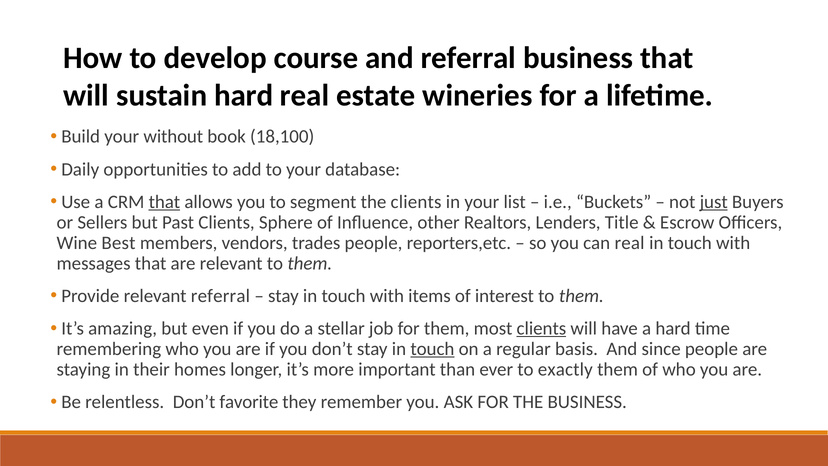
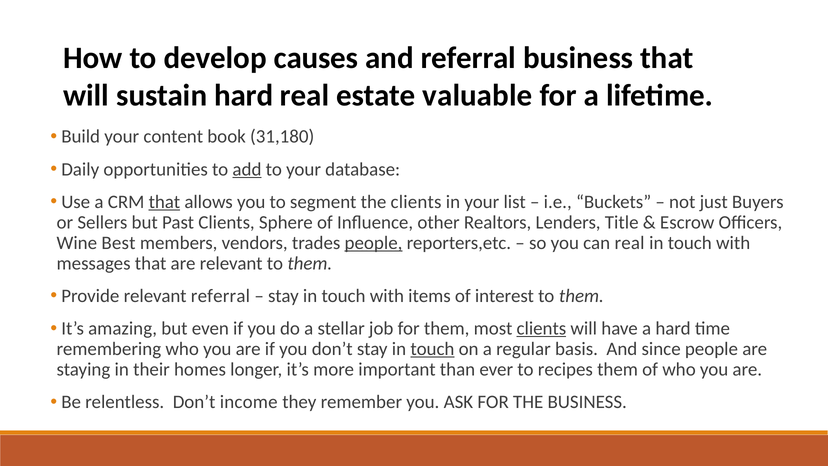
course: course -> causes (316, 58)
wineries: wineries -> valuable (477, 95)
without: without -> content (173, 137)
18,100: 18,100 -> 31,180 (282, 137)
add underline: none -> present (247, 169)
just underline: present -> none (714, 202)
people underline: none -> present (374, 243)
exactly: exactly -> recipes (565, 369)
favorite: favorite -> income (249, 402)
